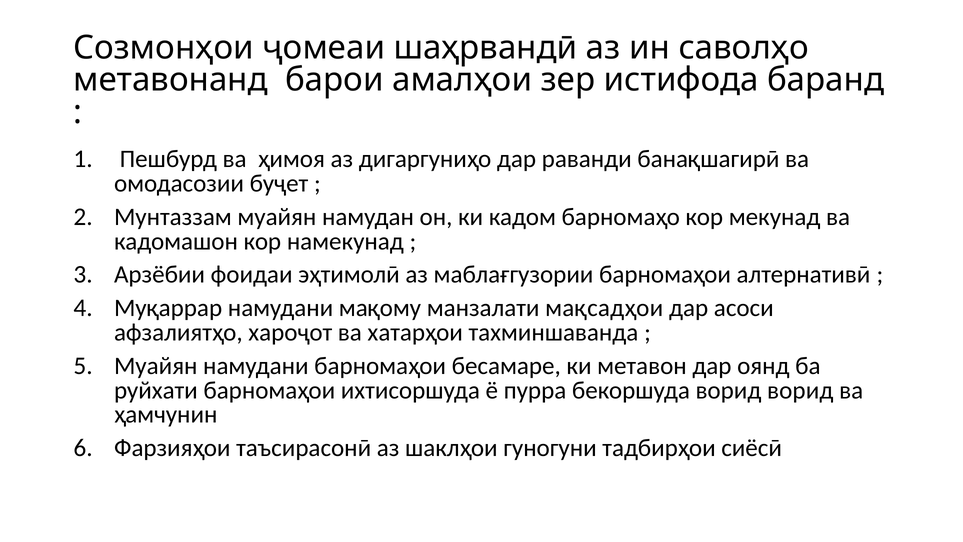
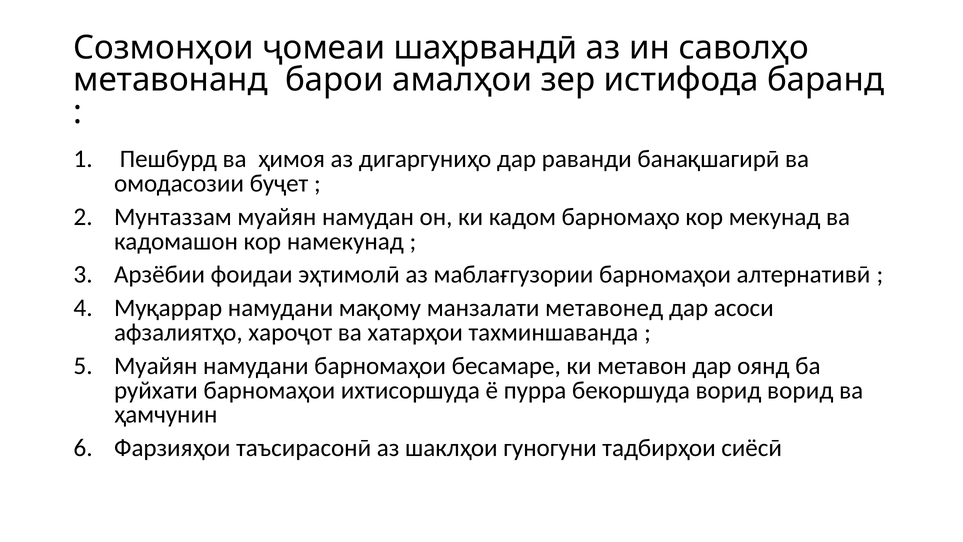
мақсадҳои: мақсадҳои -> метавонед (604, 308)
